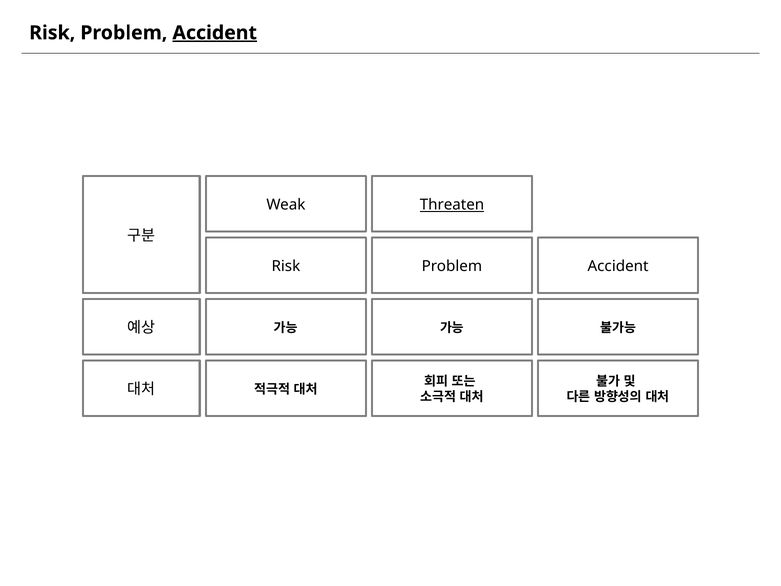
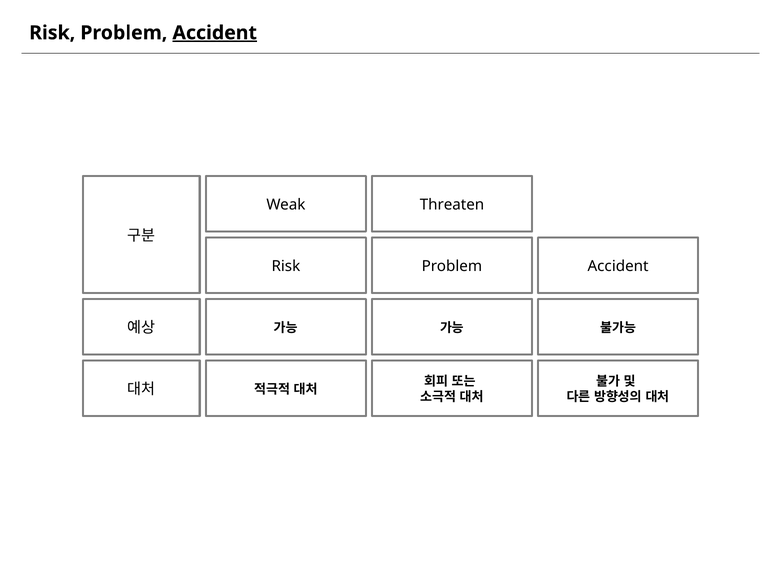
Threaten underline: present -> none (452, 205)
